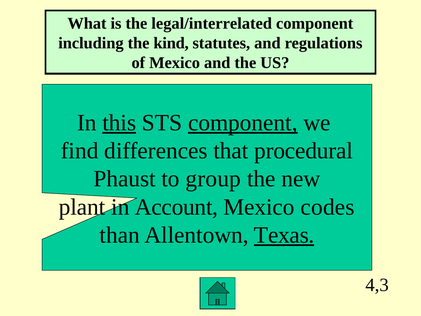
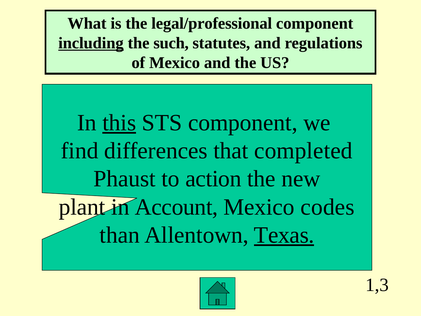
legal/interrelated: legal/interrelated -> legal/professional (212, 24)
including underline: none -> present (91, 43)
kind: kind -> such (171, 43)
component underline: present -> none (243, 123)
procedural: procedural -> completed (303, 151)
group: group -> action (213, 179)
4,3: 4,3 -> 1,3 (377, 285)
